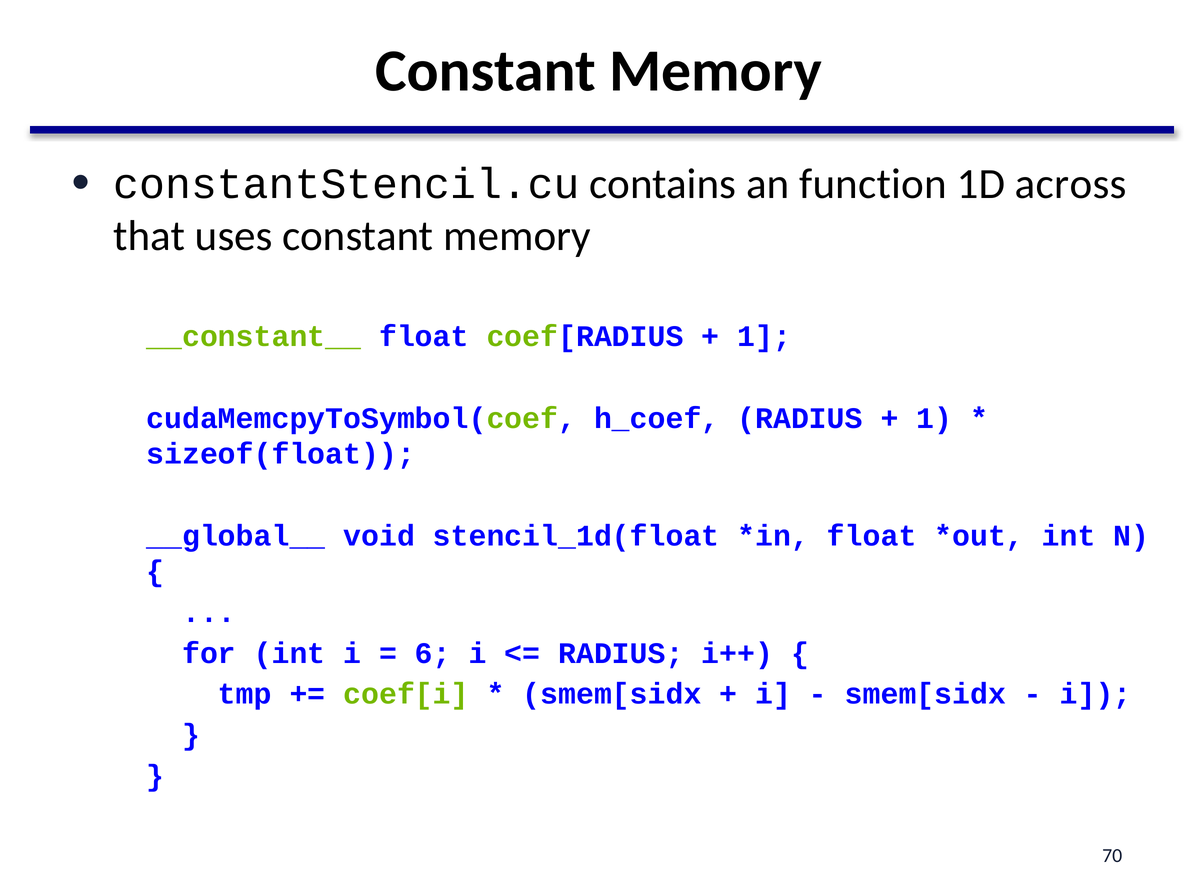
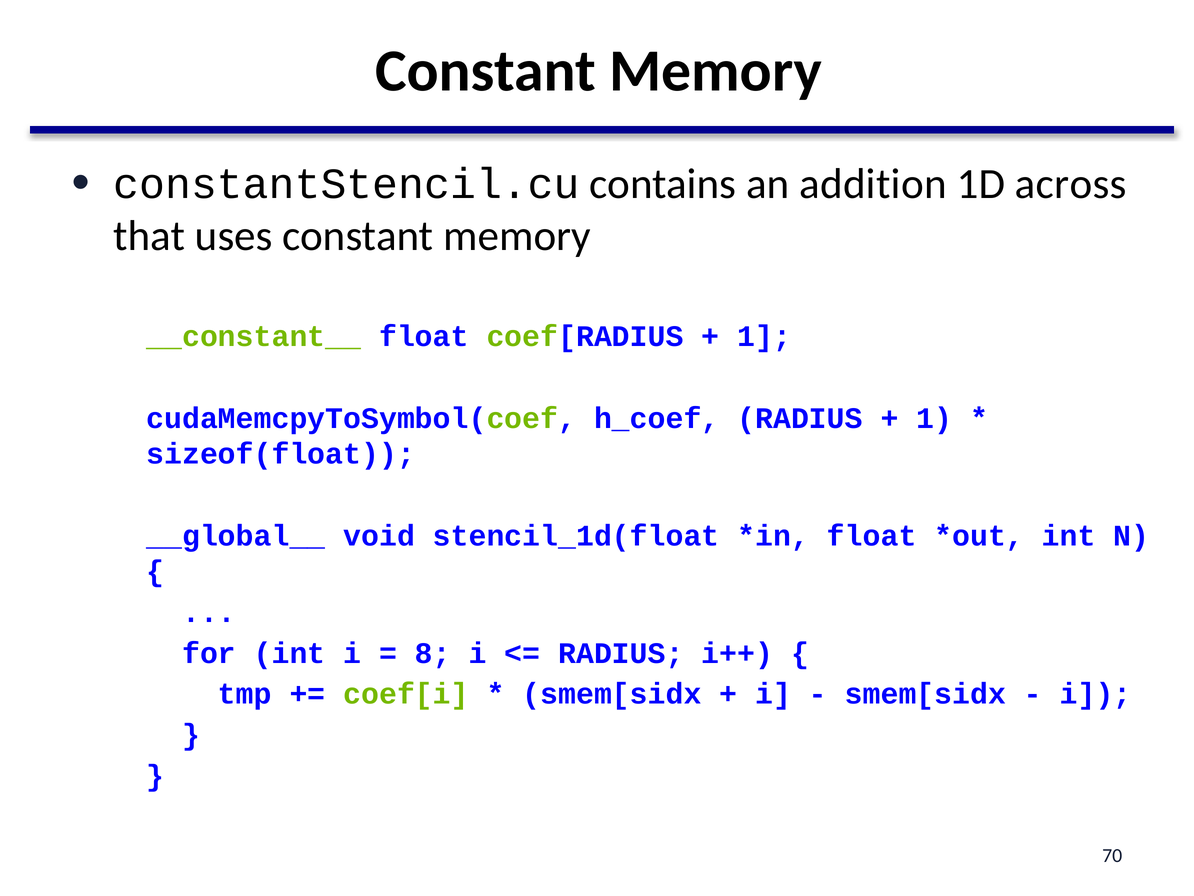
function: function -> addition (873, 184)
6: 6 -> 8 (433, 653)
